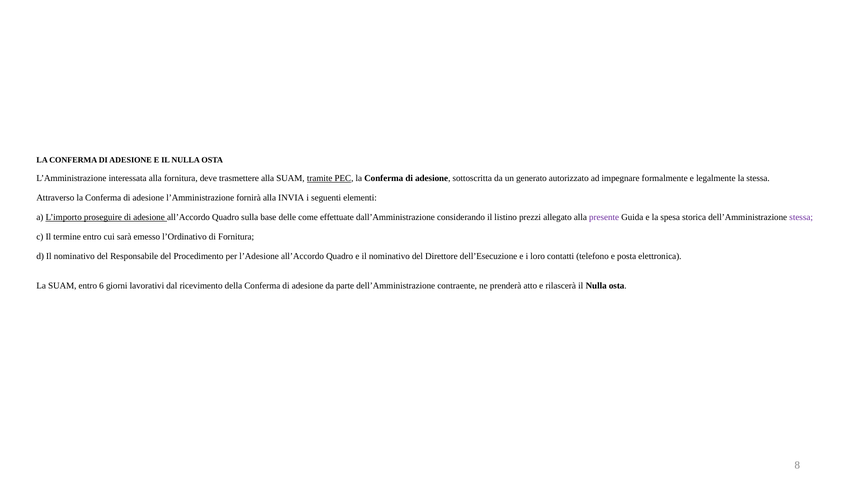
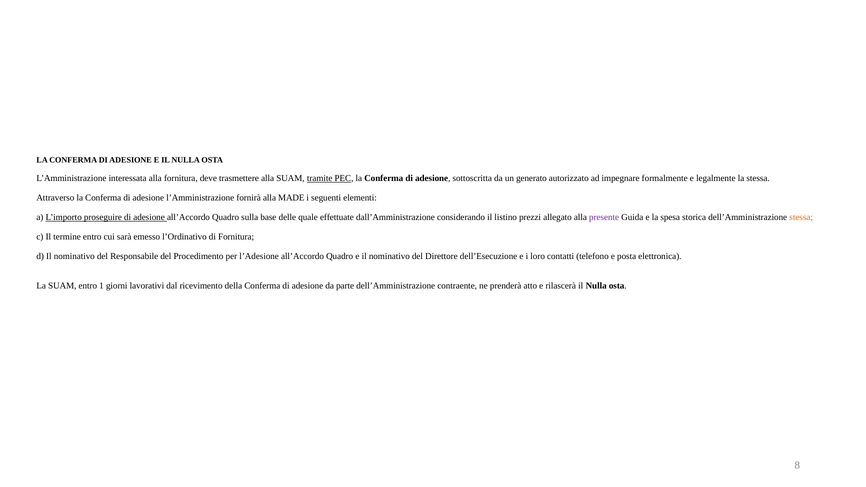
INVIA: INVIA -> MADE (291, 198)
come: come -> quale (308, 217)
stessa colour: purple -> orange (801, 217)
6: 6 -> 1 (101, 286)
